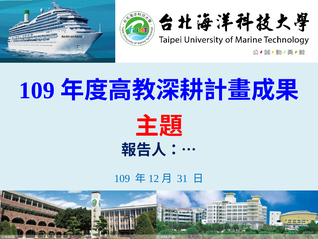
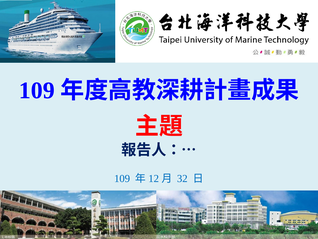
31: 31 -> 32 (182, 178)
